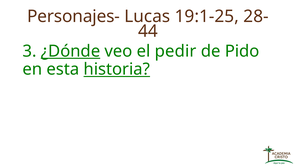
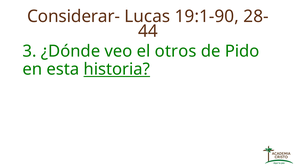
Personajes-: Personajes- -> Considerar- (74, 16)
19:1-25: 19:1-25 -> 19:1-90 (207, 16)
¿Dónde underline: present -> none (71, 51)
pedir: pedir -> otros (176, 51)
